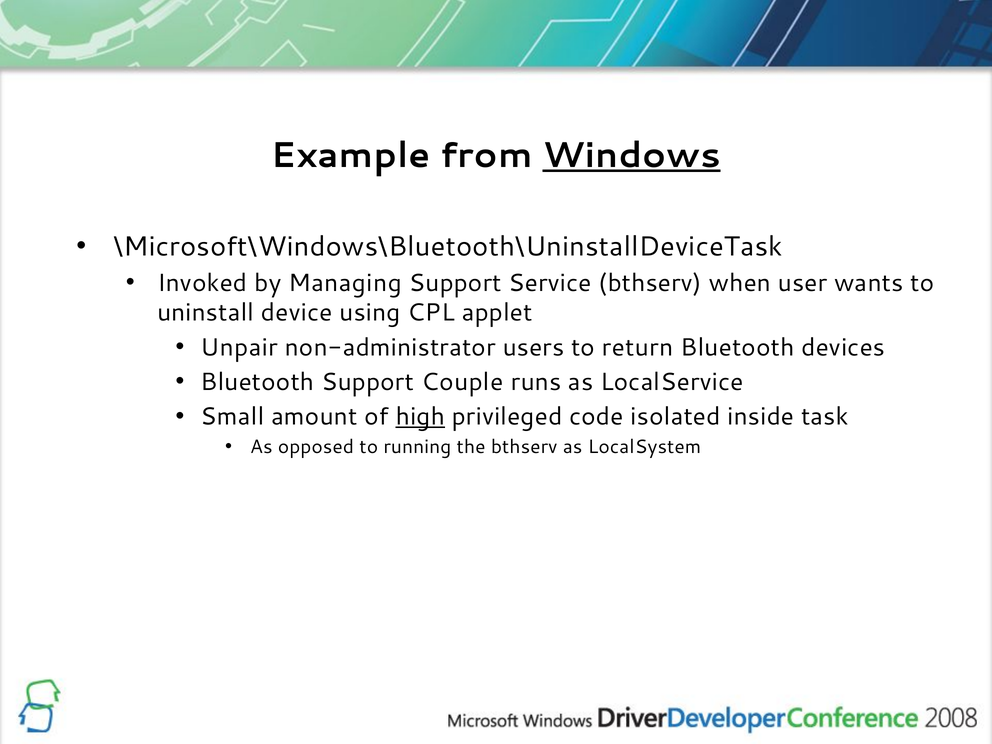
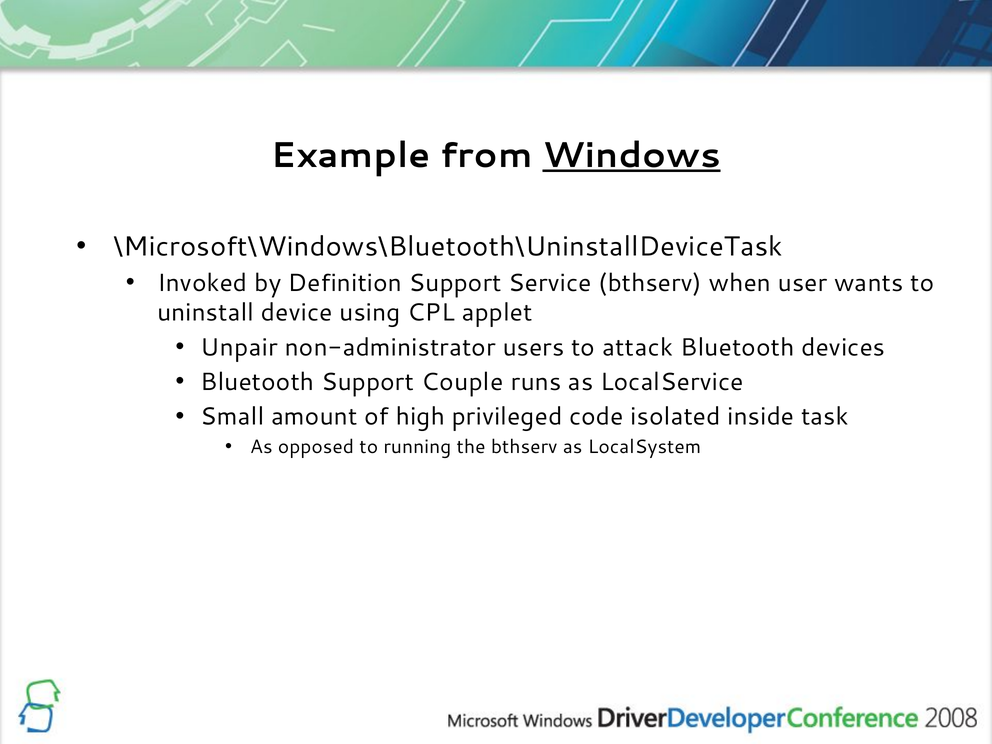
Managing: Managing -> Definition (345, 283)
return: return -> attack (638, 347)
high underline: present -> none (420, 417)
